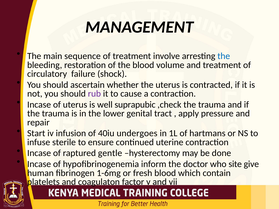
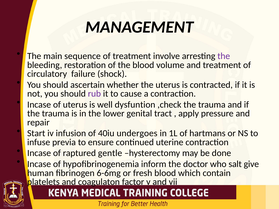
the colour: blue -> purple (224, 56)
suprapubic: suprapubic -> dysfuntion (135, 105)
sterile: sterile -> previa (64, 142)
site: site -> salt (235, 164)
1-6mg: 1-6mg -> 6-6mg (109, 173)
